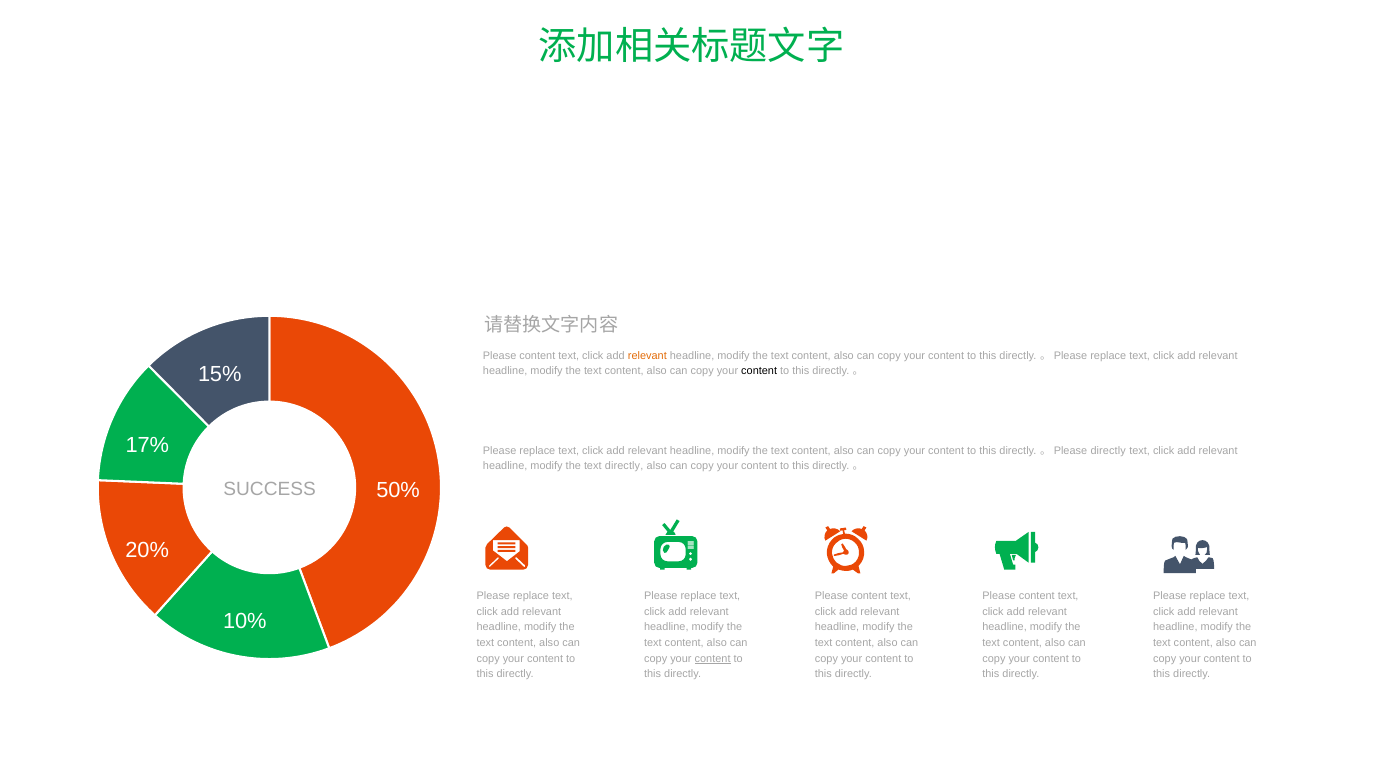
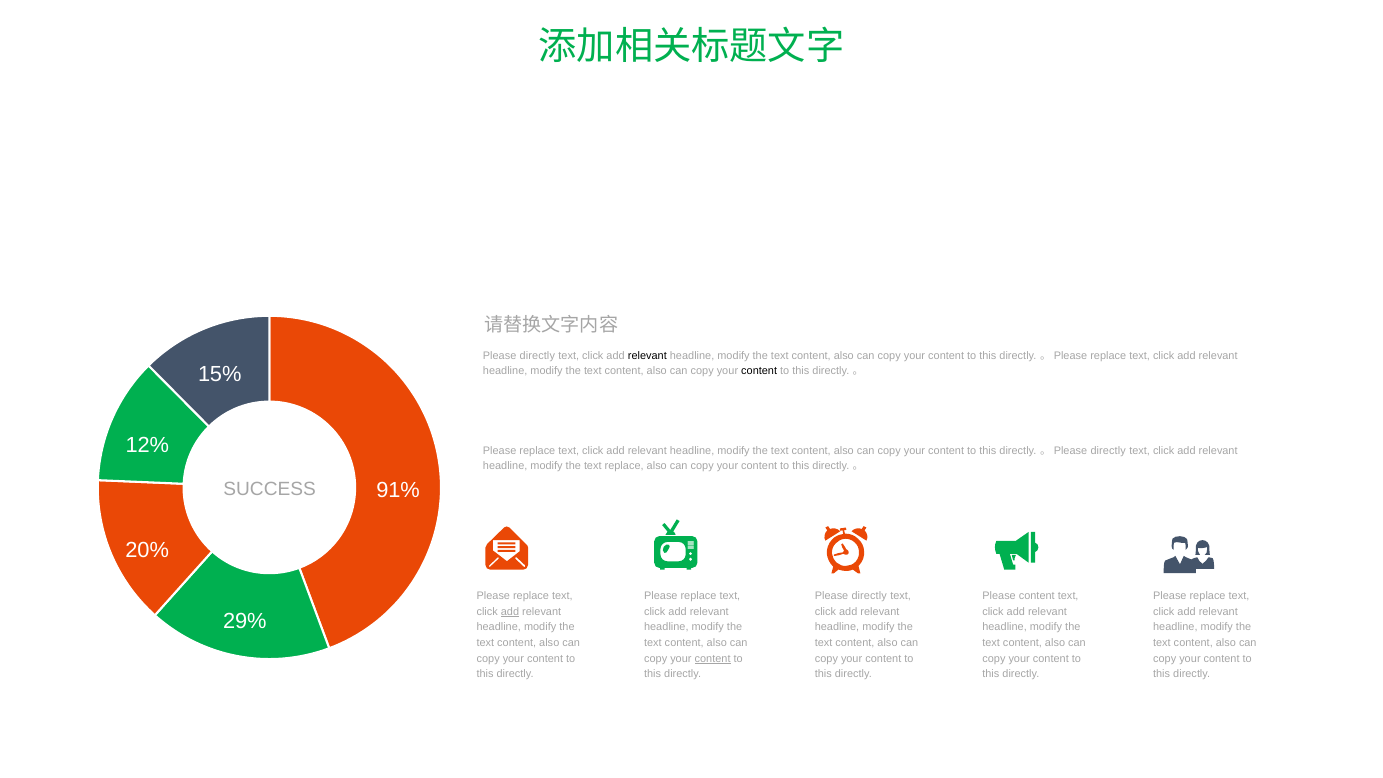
content: content -> directly (537, 355)
relevant colour: orange -> black (647, 355)
17%: 17% -> 12% (147, 446)
text directly: directly -> replace (624, 466)
50%: 50% -> 91% (398, 491)
content: content -> directly (869, 596)
add underline: none -> present (510, 612)
10%: 10% -> 29% (245, 621)
